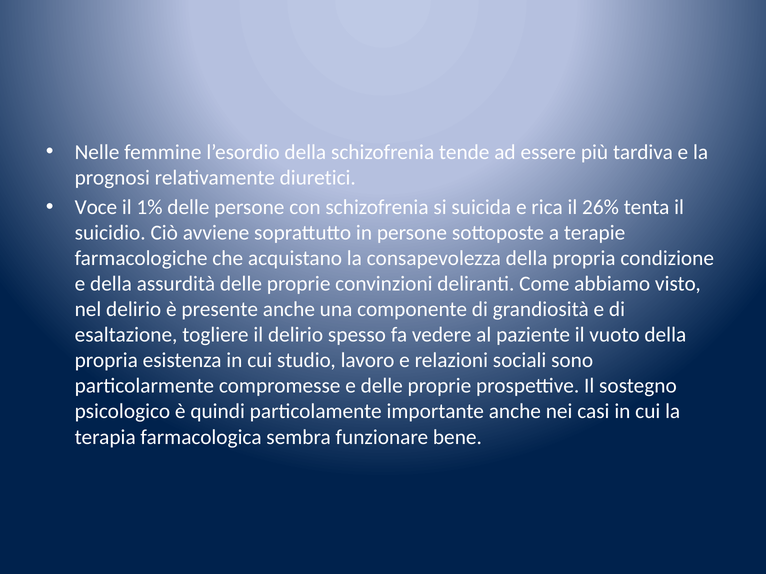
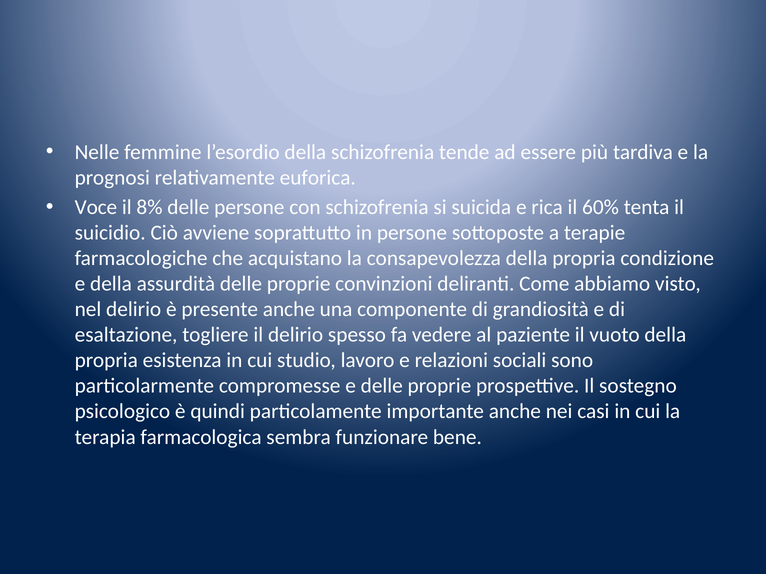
diuretici: diuretici -> euforica (318, 178)
1%: 1% -> 8% (149, 207)
26%: 26% -> 60% (601, 207)
